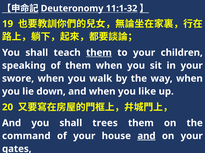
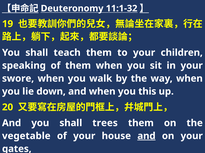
them underline: present -> none (99, 53)
like: like -> this (147, 92)
command: command -> vegetable (26, 137)
